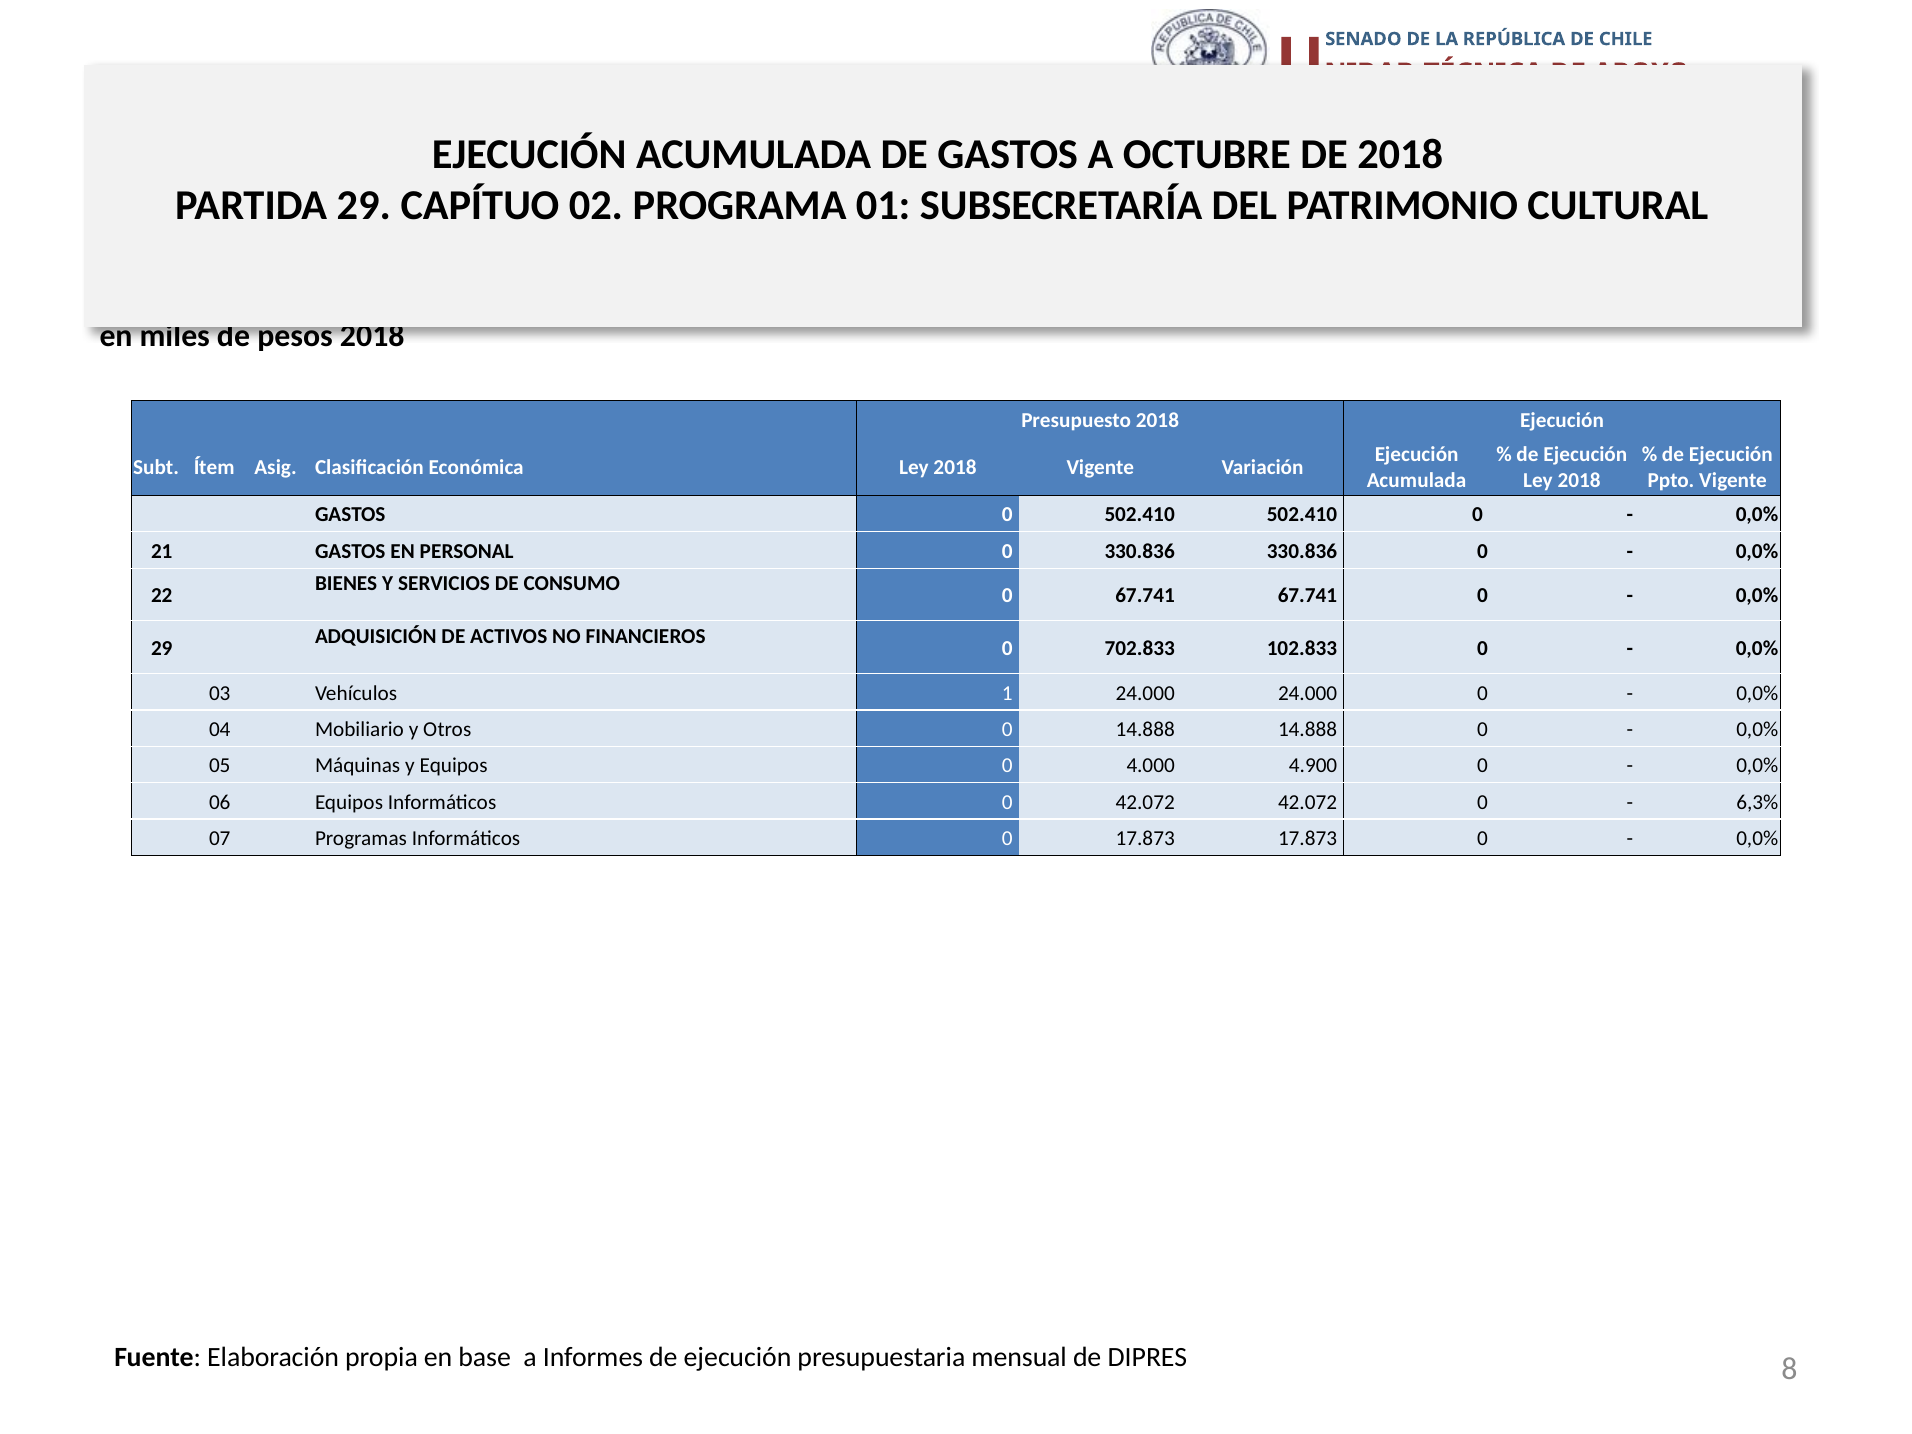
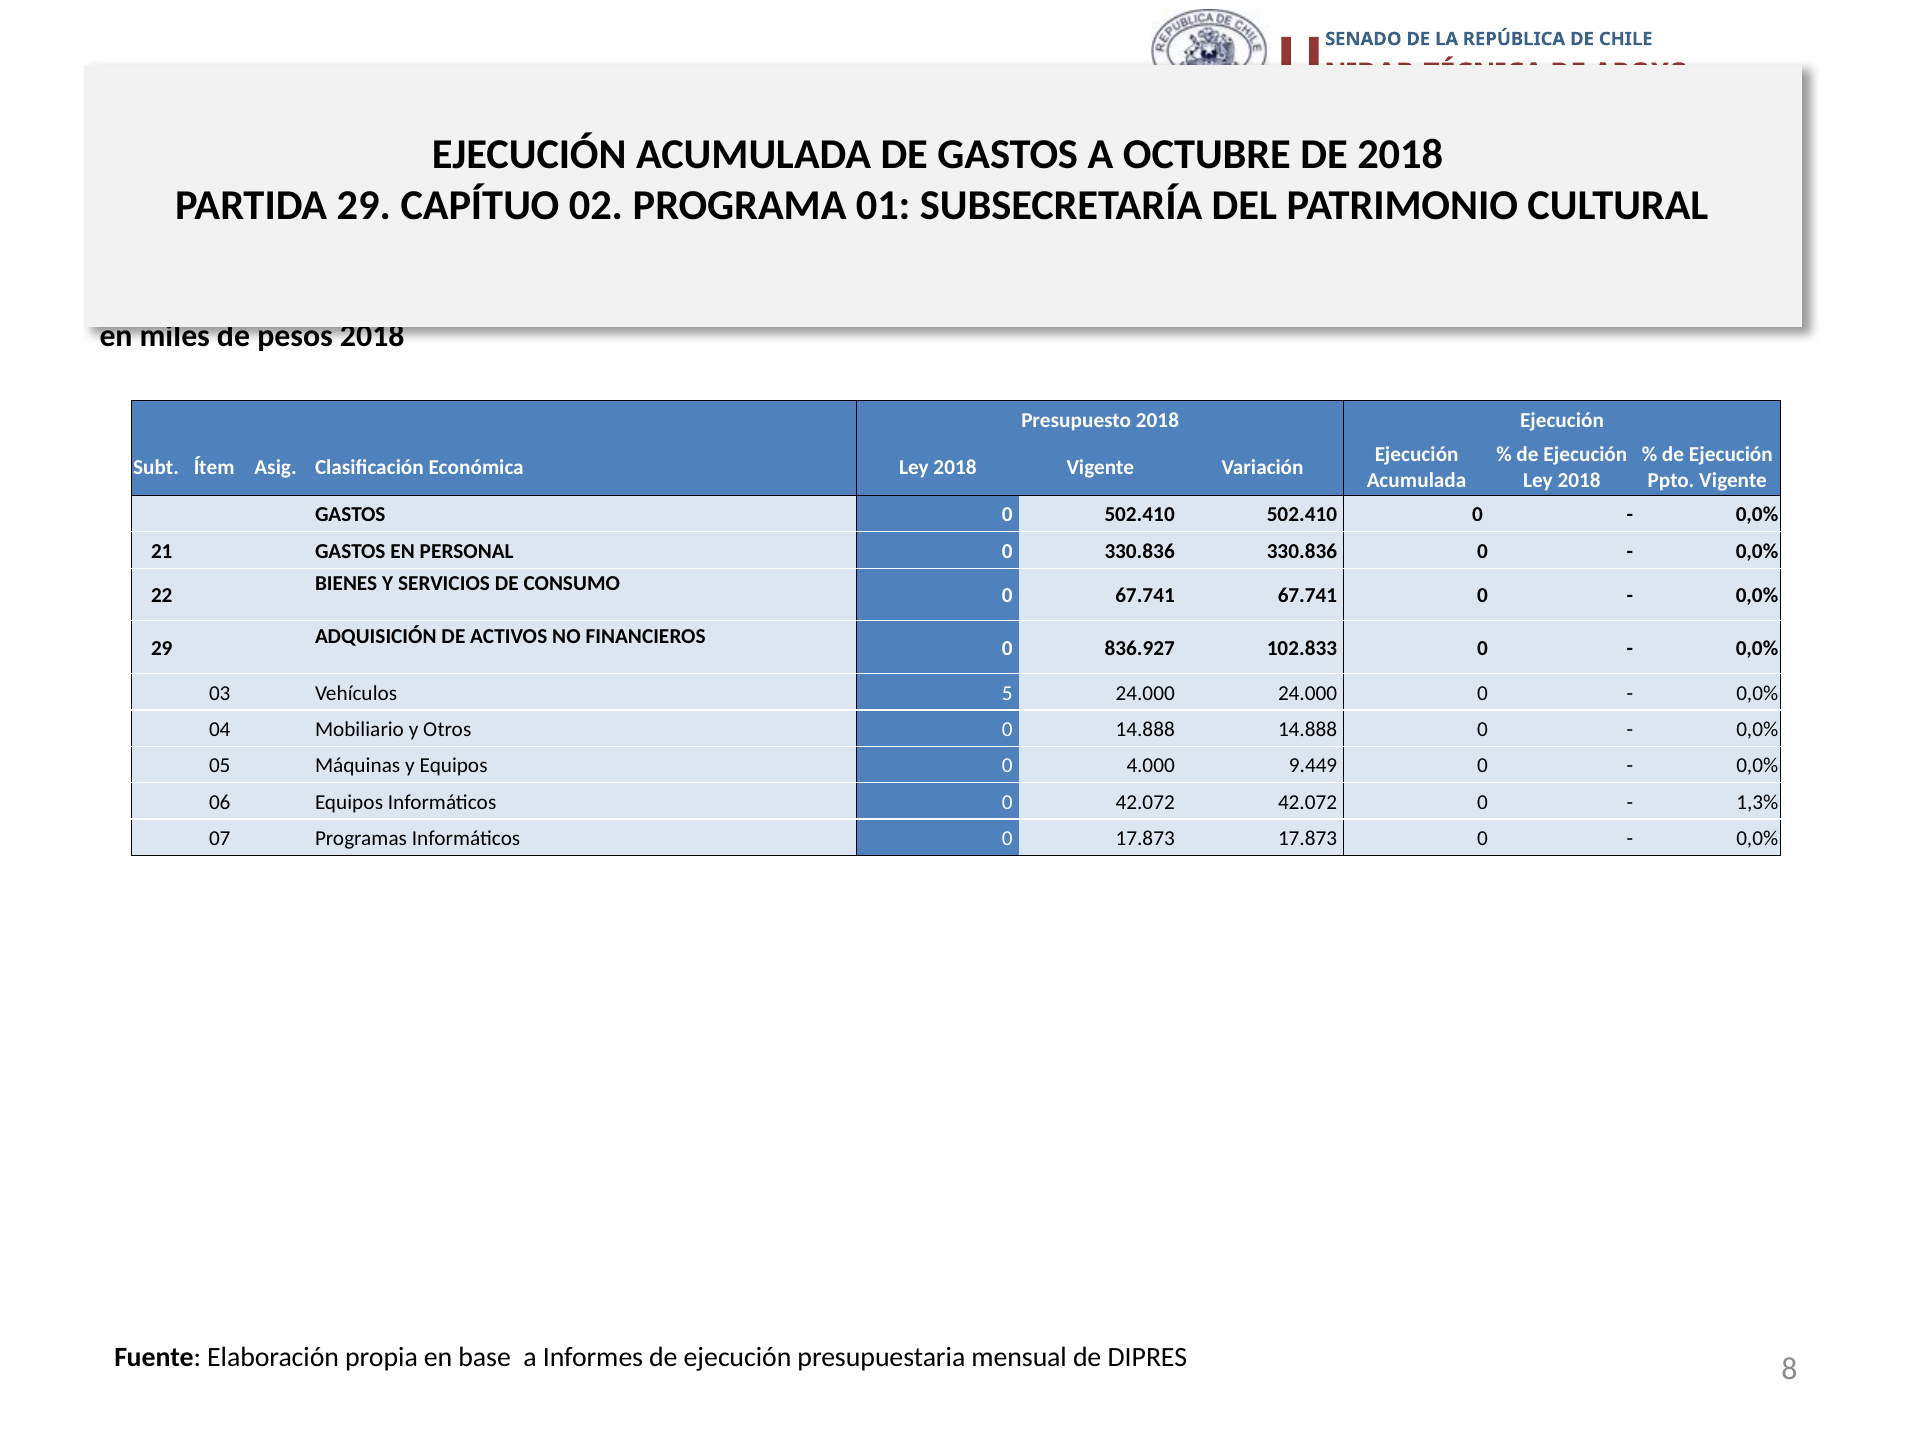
702.833: 702.833 -> 836.927 (1140, 648)
1: 1 -> 5 (1007, 693)
4.900: 4.900 -> 9.449 (1313, 766)
6,3%: 6,3% -> 1,3% (1757, 802)
